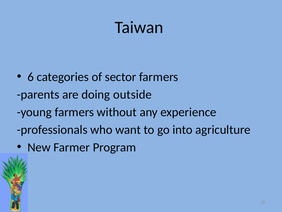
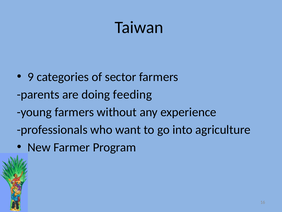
6: 6 -> 9 (31, 77)
outside: outside -> feeding (132, 94)
